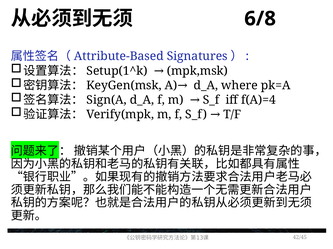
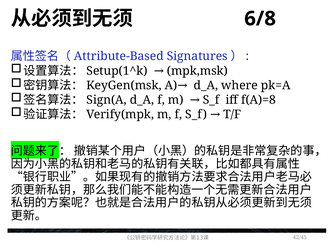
f(A)=4: f(A)=4 -> f(A)=8 (258, 100)
